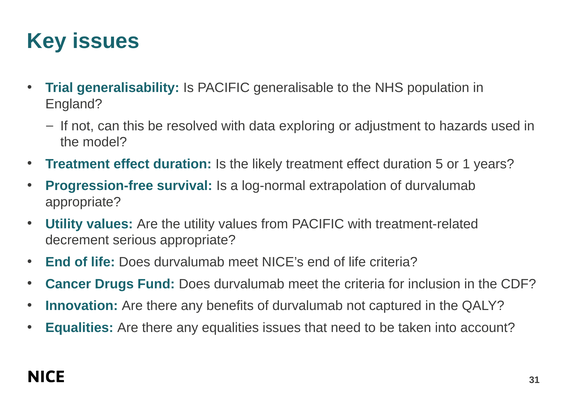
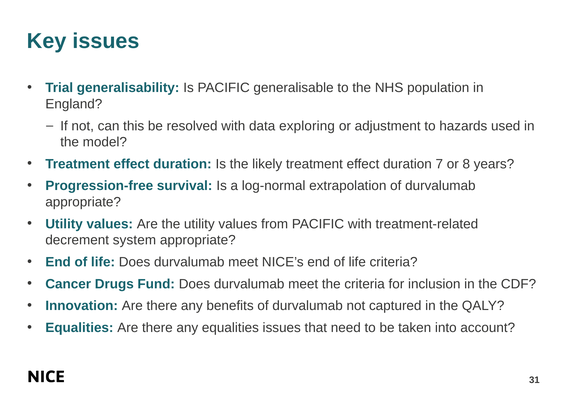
5: 5 -> 7 (439, 164)
1: 1 -> 8 (466, 164)
serious: serious -> system (134, 240)
